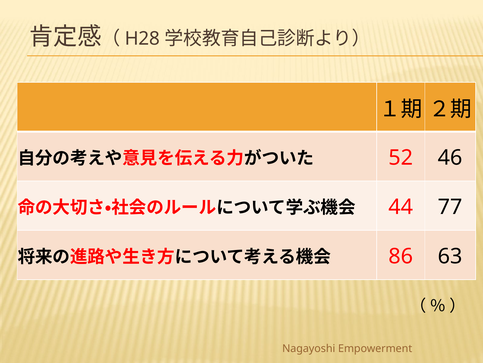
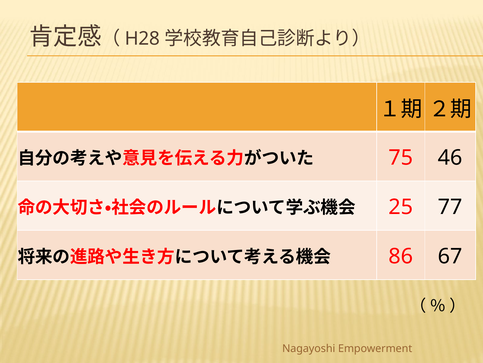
52: 52 -> 75 (401, 157)
44: 44 -> 25 (401, 207)
63: 63 -> 67 (450, 256)
